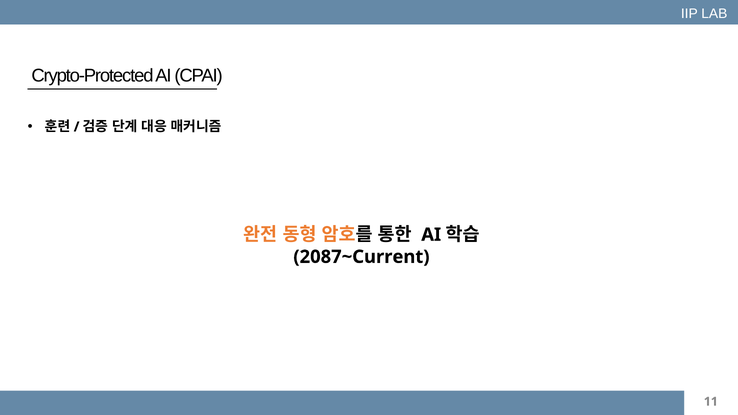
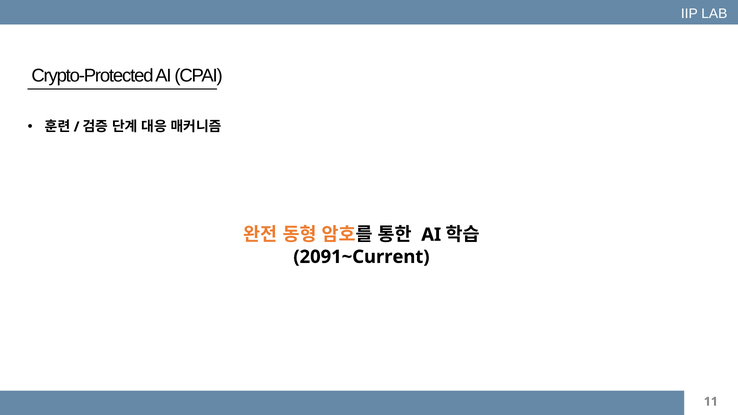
2087~Current: 2087~Current -> 2091~Current (361, 257)
